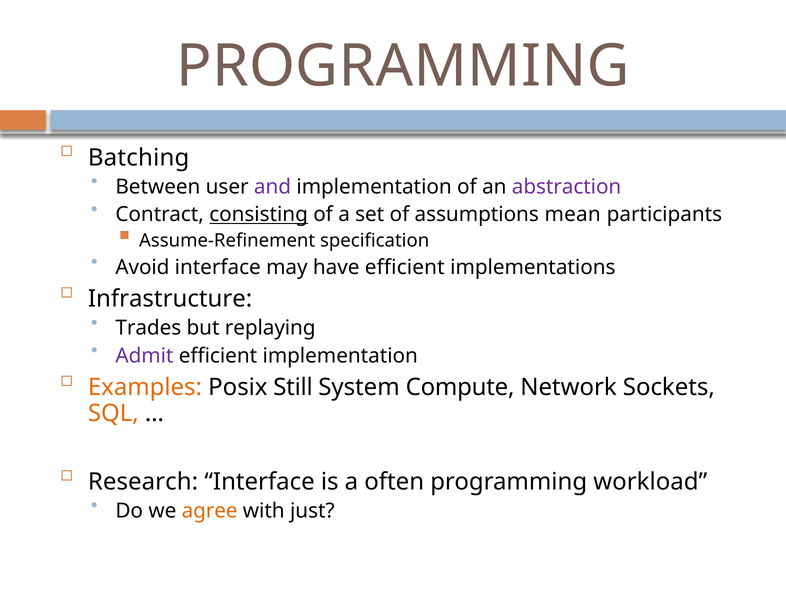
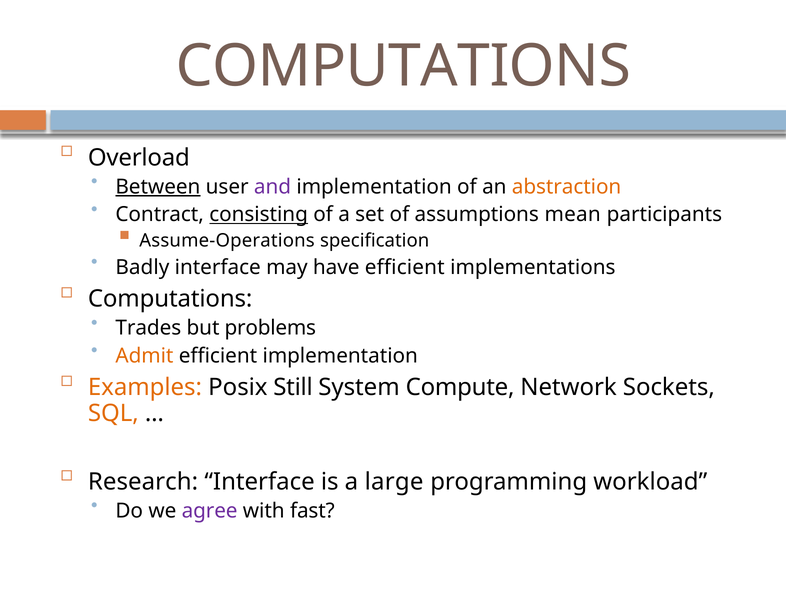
PROGRAMMING: PROGRAMMING -> COMPUTATIONS (403, 66)
Batching: Batching -> Overload (139, 158)
Between underline: none -> present (158, 187)
abstraction colour: purple -> orange (567, 187)
Assume-Refinement: Assume-Refinement -> Assume-Operations (227, 240)
Avoid: Avoid -> Badly (142, 267)
Infrastructure: Infrastructure -> Computations (170, 299)
replaying: replaying -> problems (270, 328)
Admit colour: purple -> orange (144, 356)
often: often -> large (394, 481)
agree colour: orange -> purple (210, 511)
just: just -> fast (312, 511)
